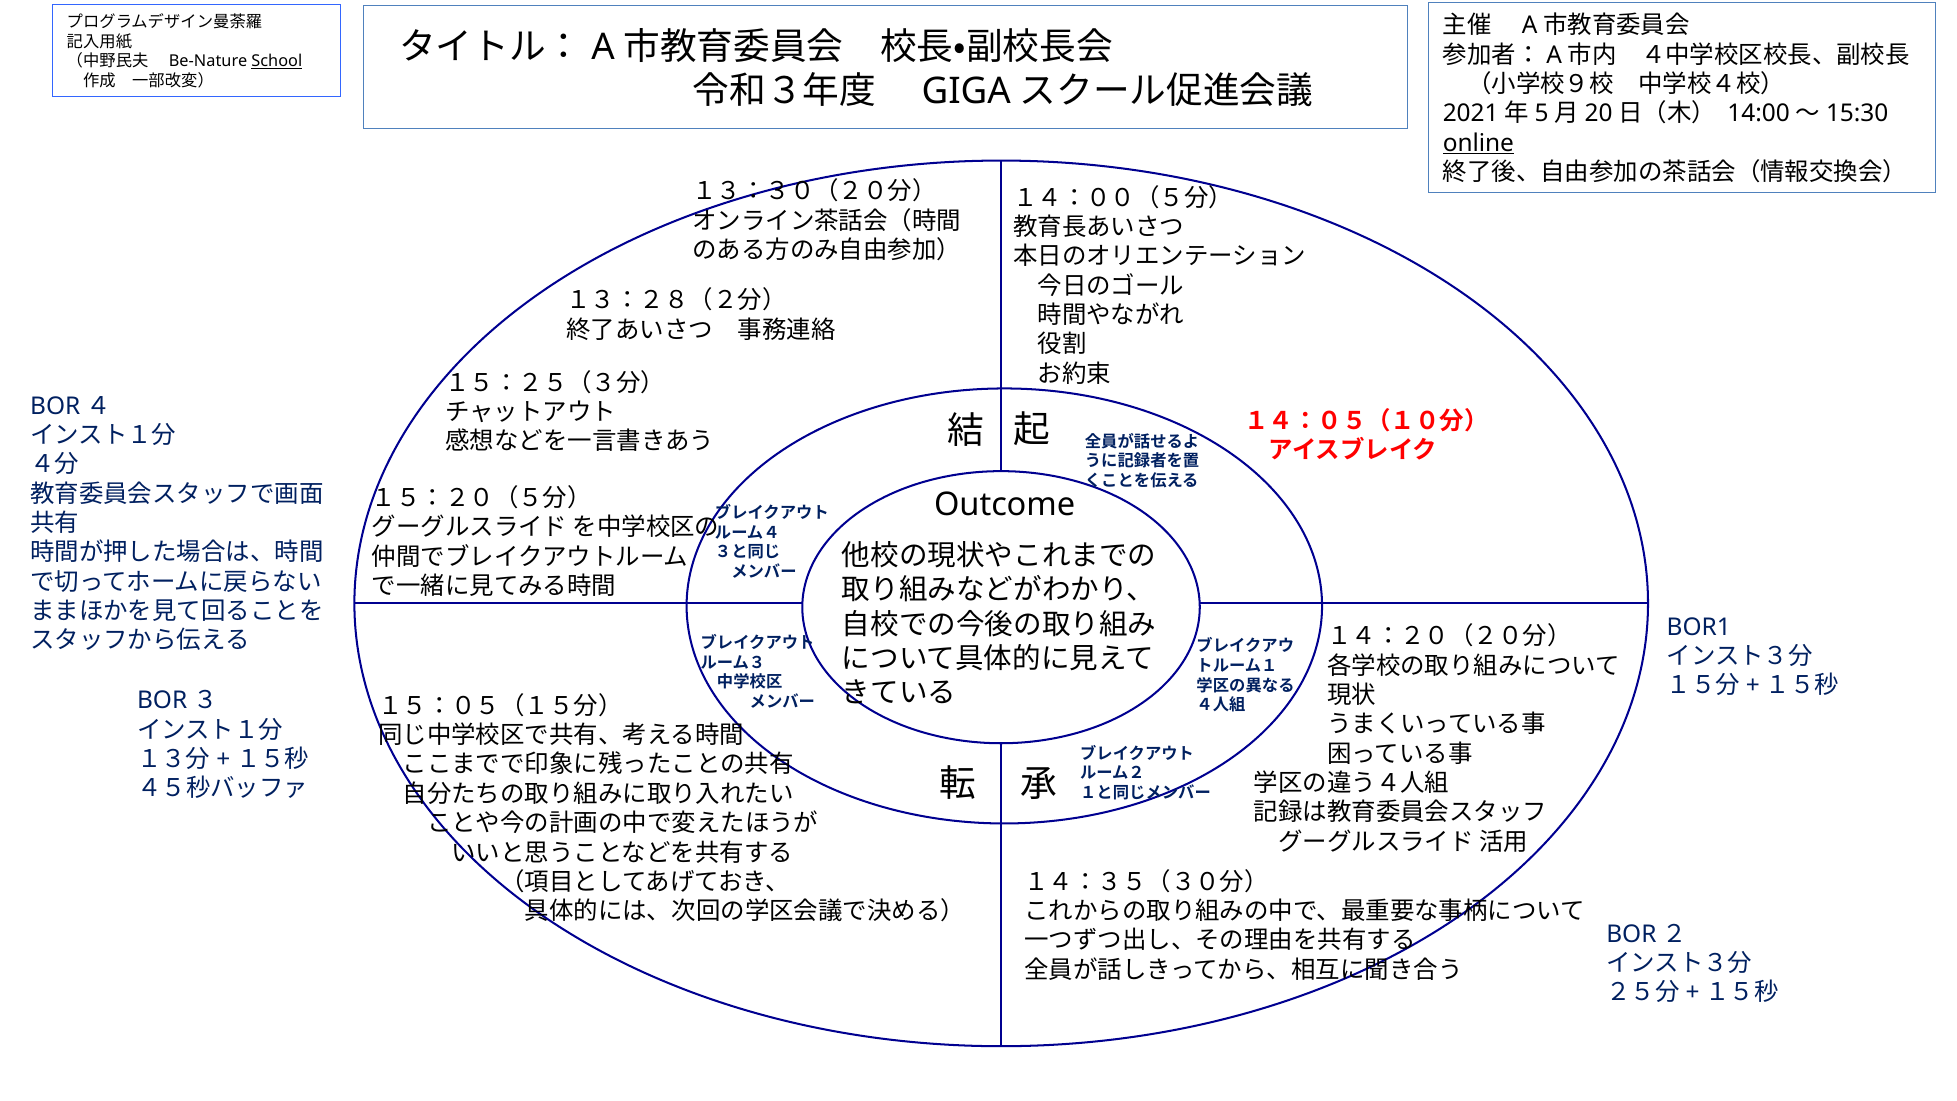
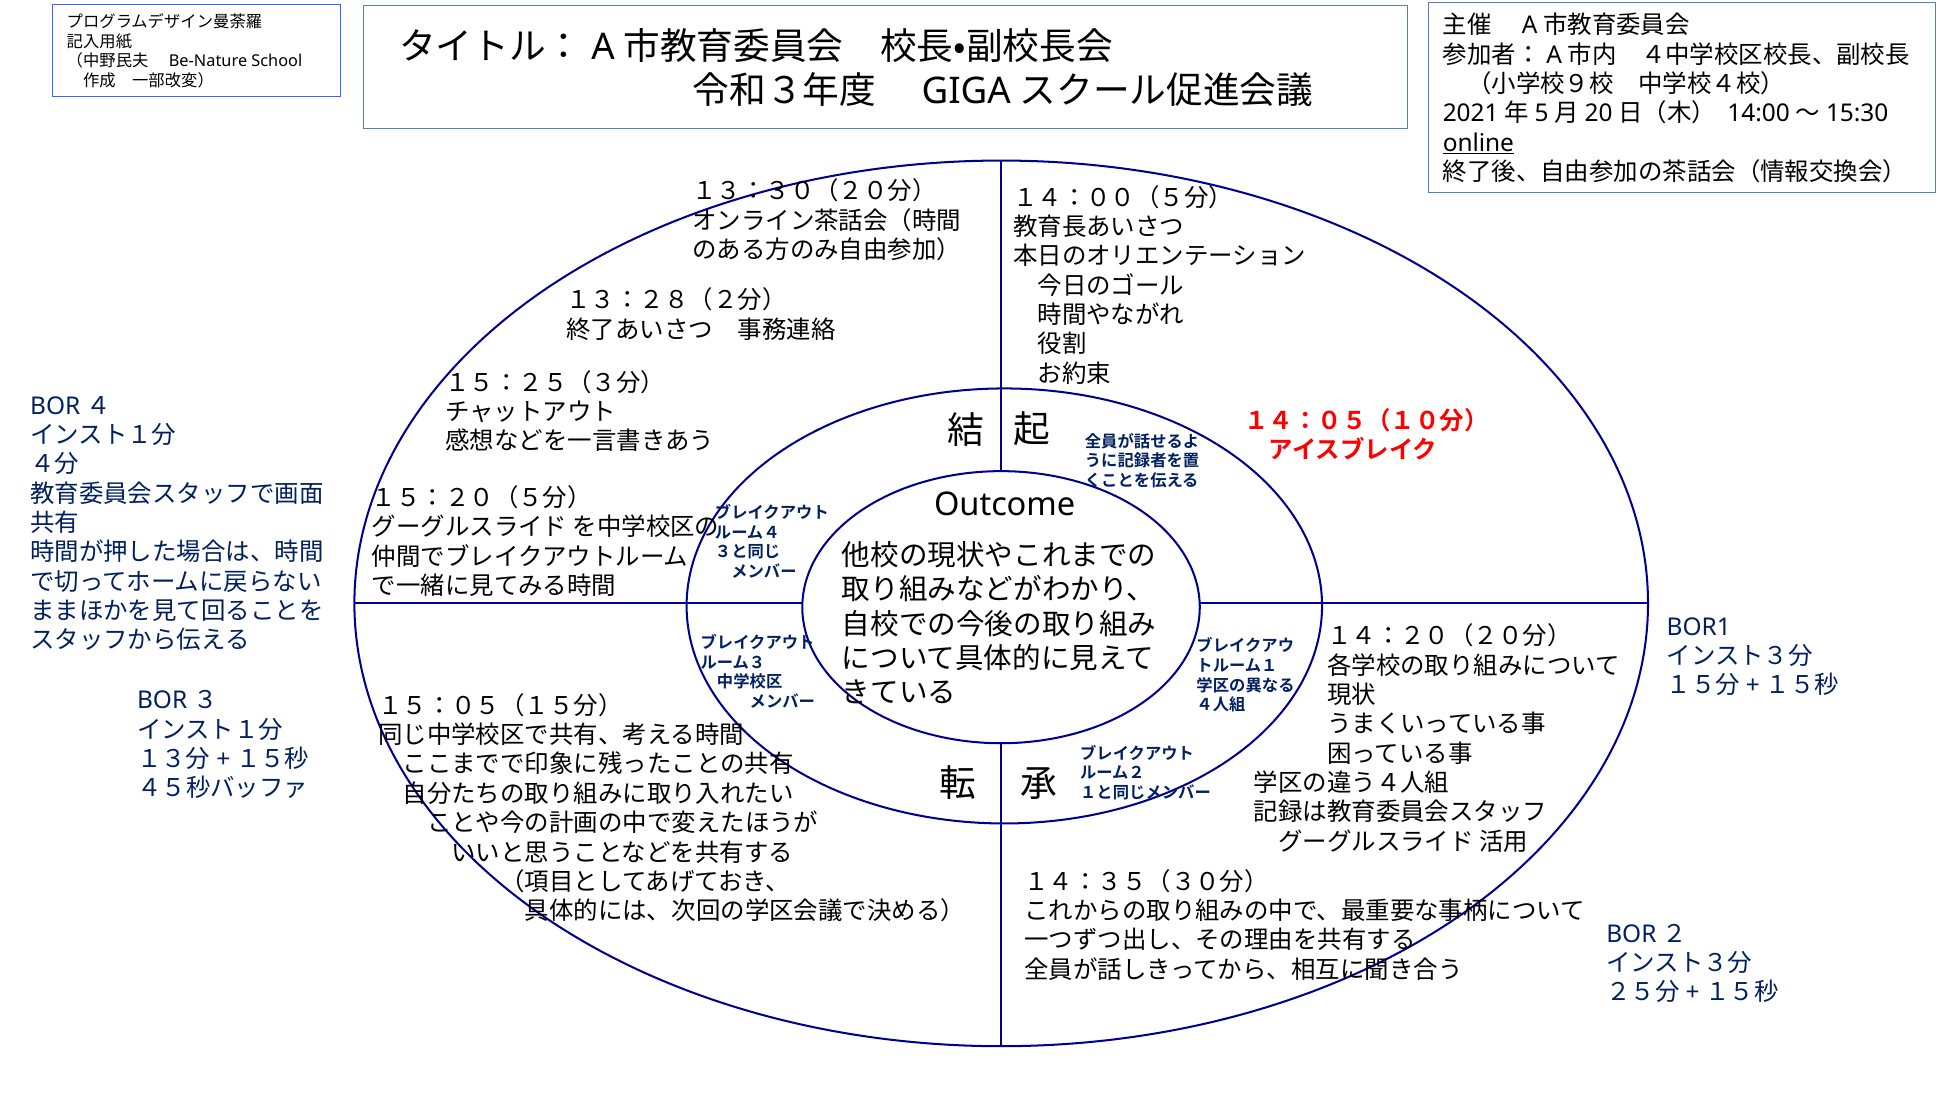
School underline: present -> none (277, 62)
